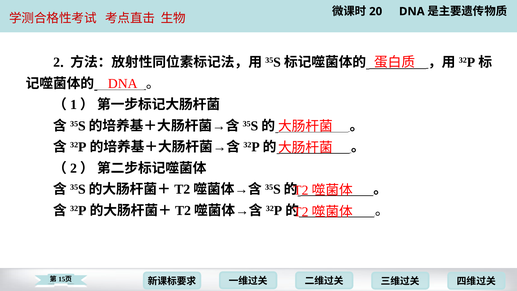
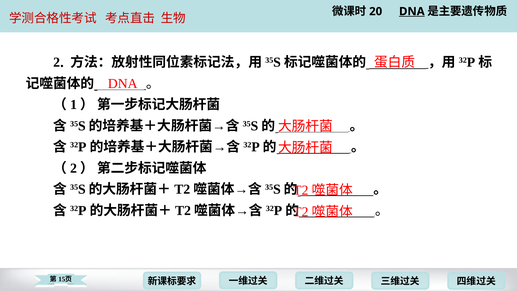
DNA underline: none -> present (412, 11)
